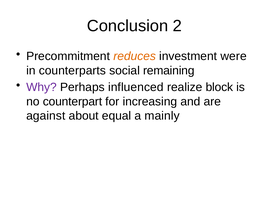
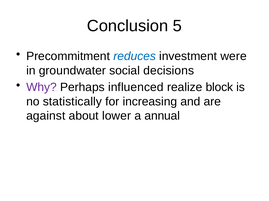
2: 2 -> 5 (177, 26)
reduces colour: orange -> blue (135, 56)
counterparts: counterparts -> groundwater (72, 71)
remaining: remaining -> decisions (169, 71)
counterpart: counterpart -> statistically (72, 102)
equal: equal -> lower (117, 116)
mainly: mainly -> annual (162, 116)
